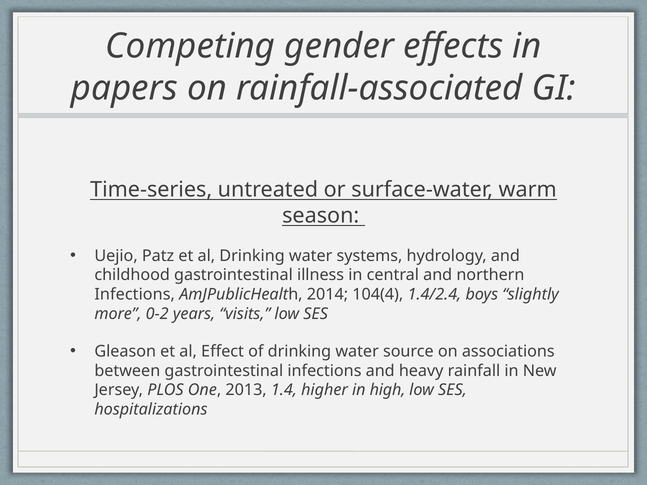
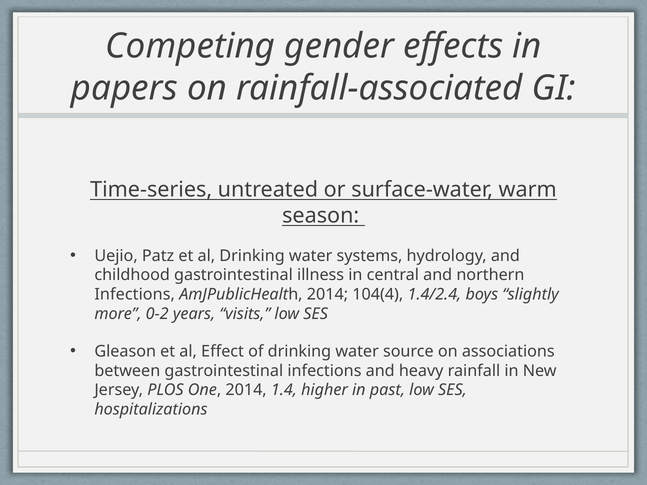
One 2013: 2013 -> 2014 (246, 390)
high: high -> past (387, 390)
